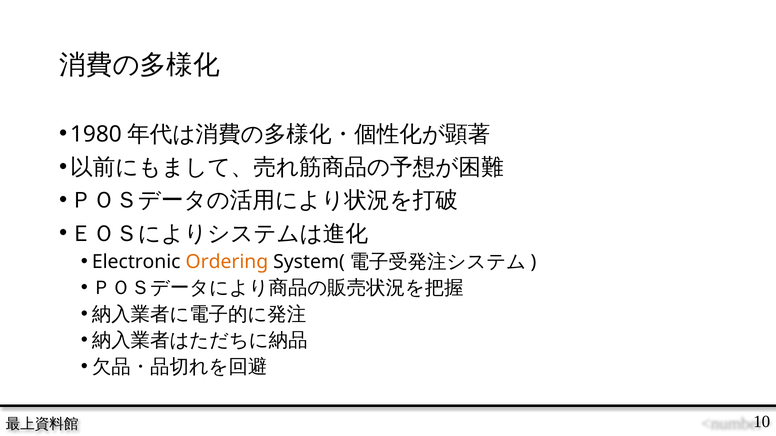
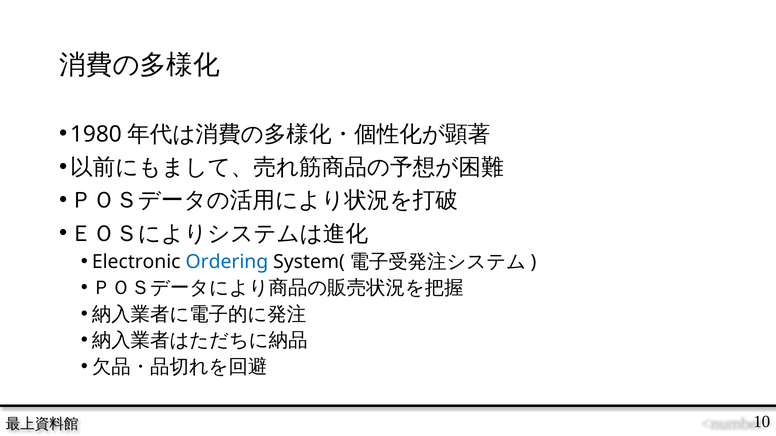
Ordering colour: orange -> blue (227, 262)
